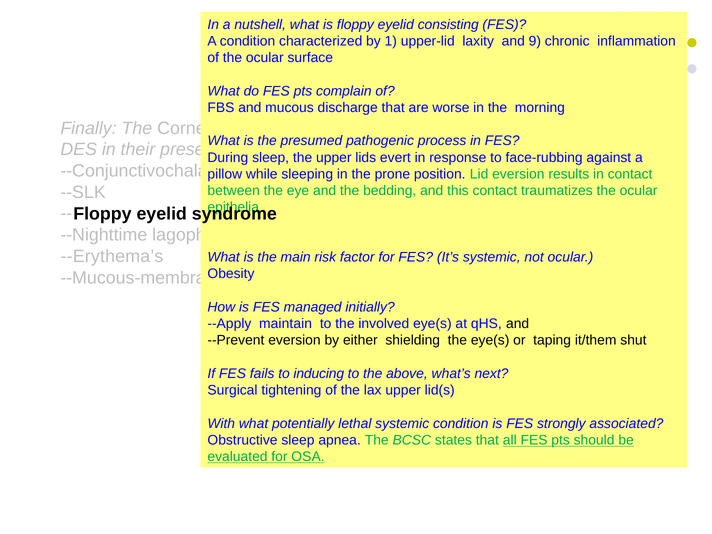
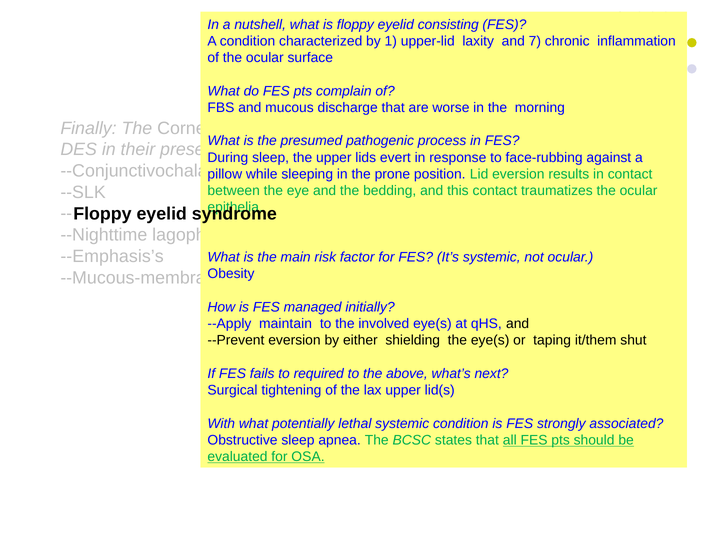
9: 9 -> 7 (535, 41)
--Erythema’s: --Erythema’s -> --Emphasis’s (112, 256)
inducing: inducing -> required (319, 374)
